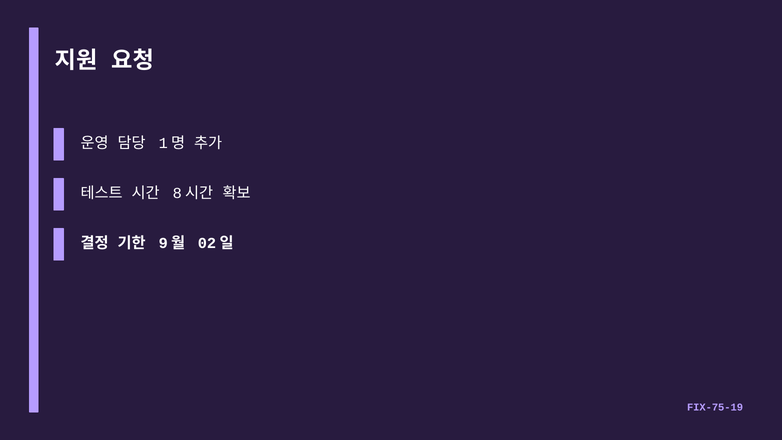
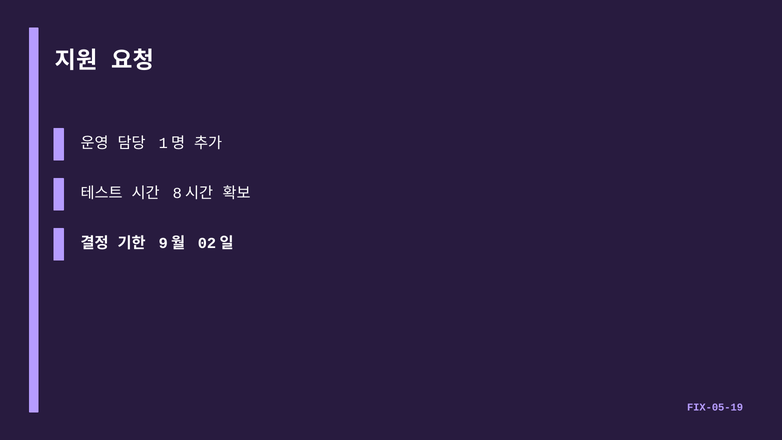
FIX-75-19: FIX-75-19 -> FIX-05-19 (715, 407)
